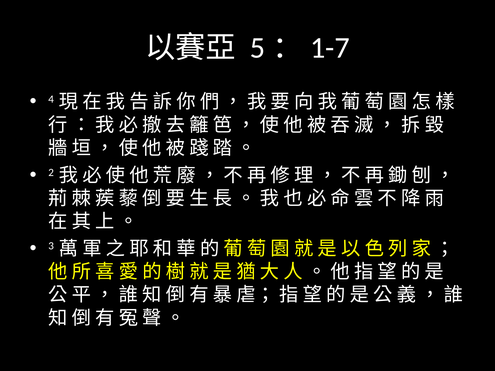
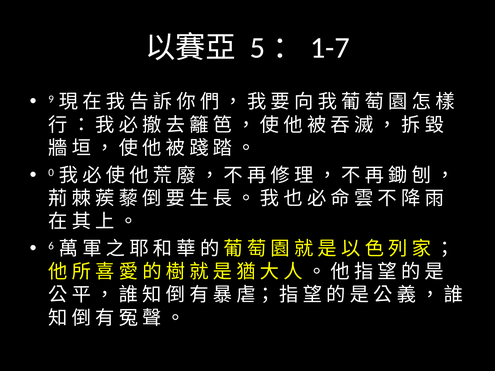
4: 4 -> 9 (51, 99)
2: 2 -> 0 (51, 173)
3: 3 -> 6 (51, 246)
